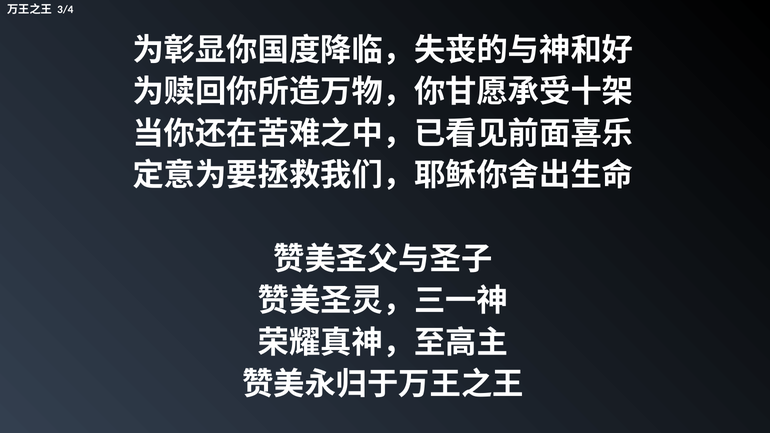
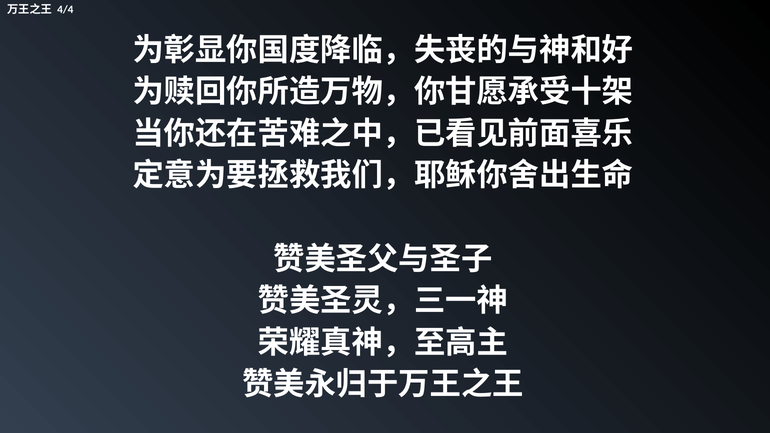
3/4: 3/4 -> 4/4 (65, 9)
